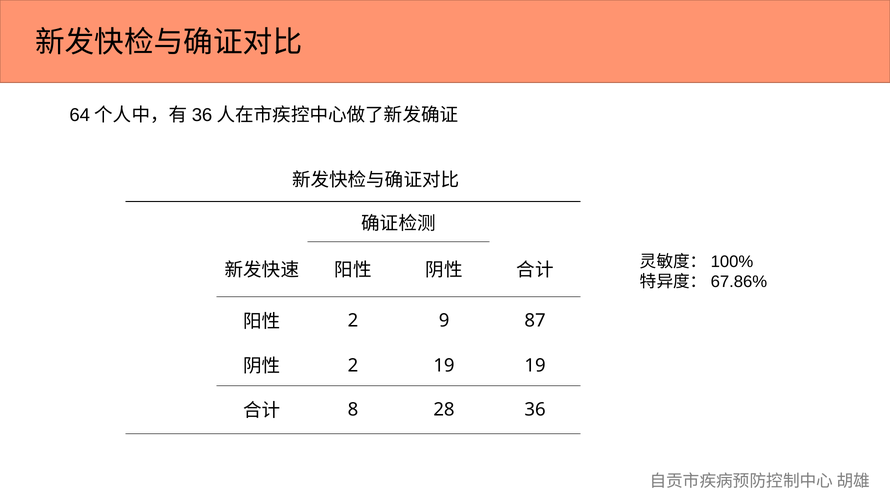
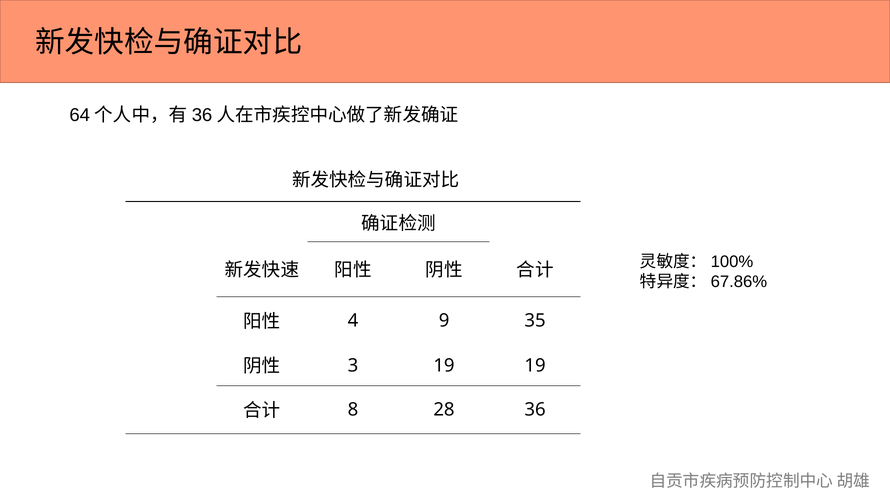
2: 2 -> 4 (353, 321)
87: 87 -> 35 (535, 321)
2: 2 -> 3 (353, 366)
